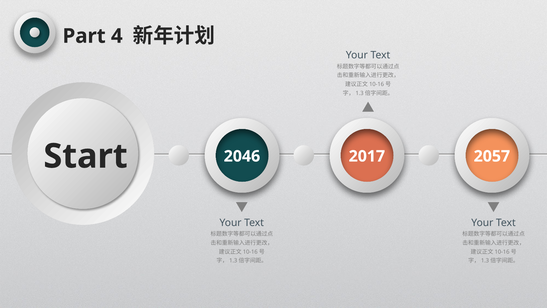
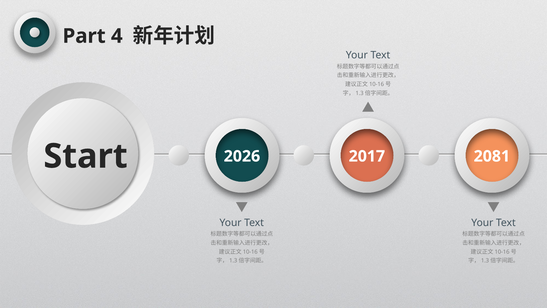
2046: 2046 -> 2026 (242, 156)
2057: 2057 -> 2081 (492, 156)
